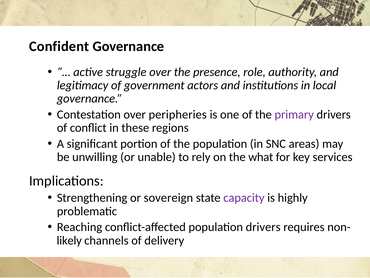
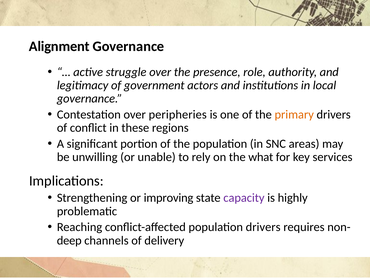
Confident: Confident -> Alignment (59, 46)
primary colour: purple -> orange (294, 114)
sovereign: sovereign -> improving (169, 197)
likely: likely -> deep (69, 240)
